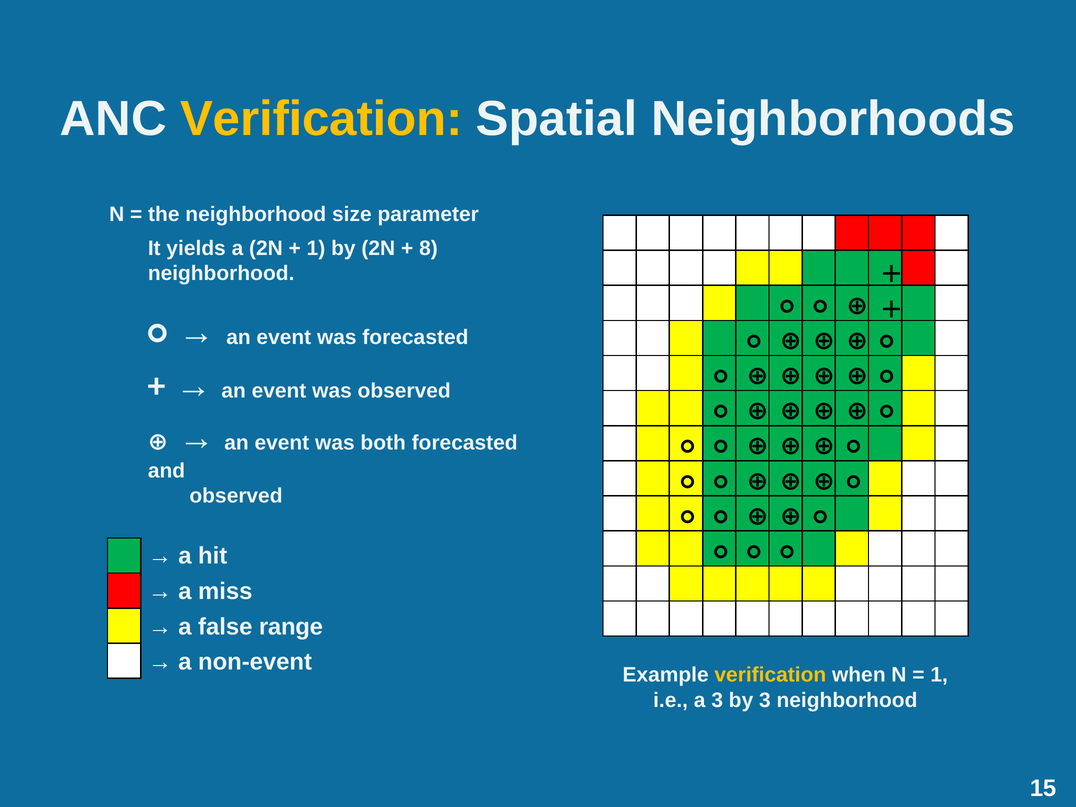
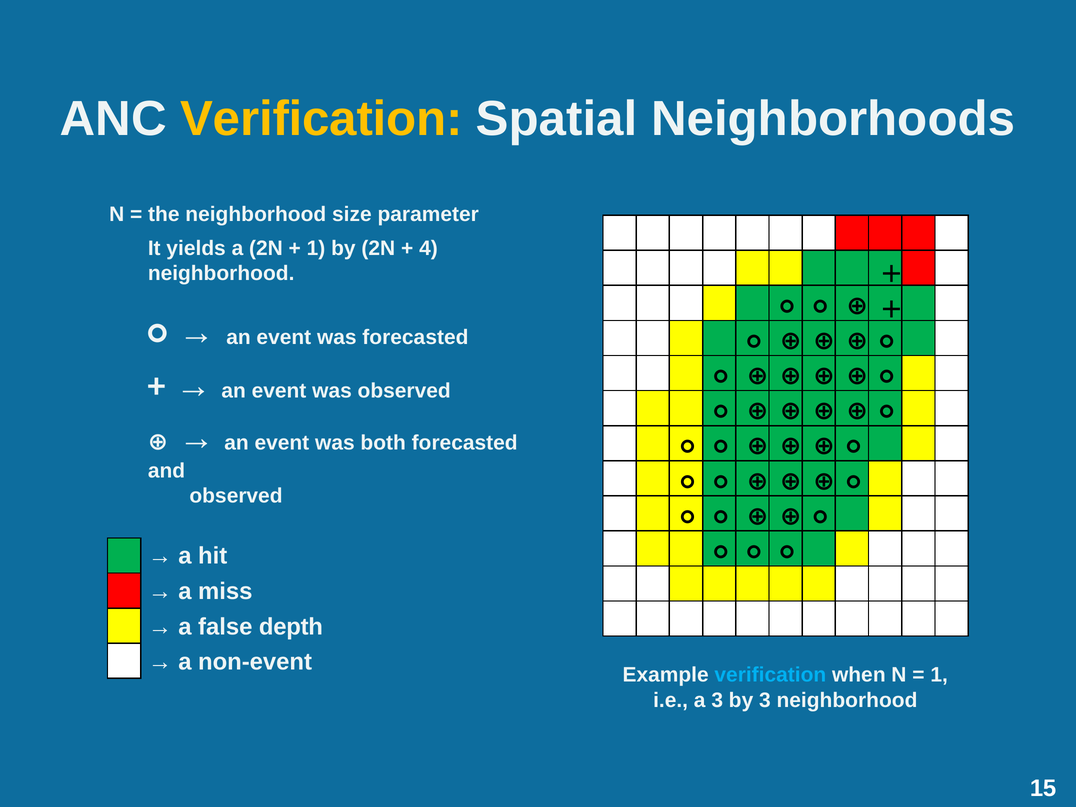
8: 8 -> 4 (428, 248)
range: range -> depth (291, 627)
verification colour: yellow -> light blue (770, 675)
